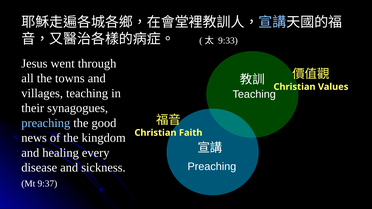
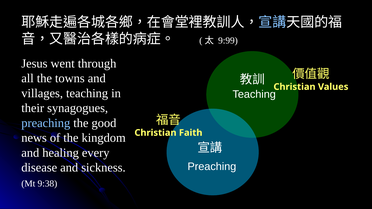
9:33: 9:33 -> 9:99 (228, 41)
9:37: 9:37 -> 9:38 (47, 184)
